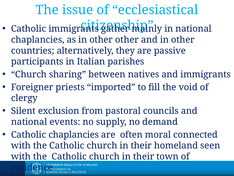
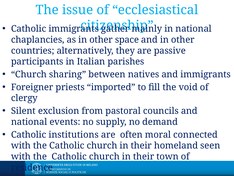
other other: other -> space (127, 40)
Catholic chaplancies: chaplancies -> institutions (74, 134)
